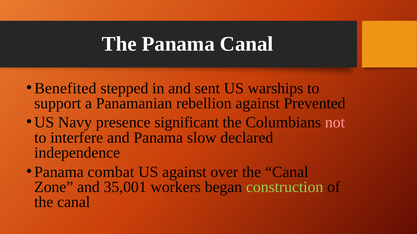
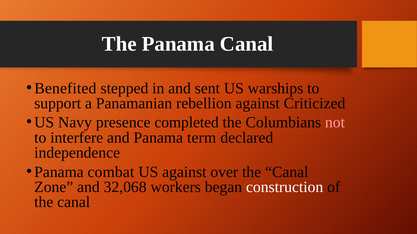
Prevented: Prevented -> Criticized (315, 104)
significant: significant -> completed (187, 123)
slow: slow -> term (202, 138)
35,001: 35,001 -> 32,068 (125, 187)
construction colour: light green -> white (285, 187)
